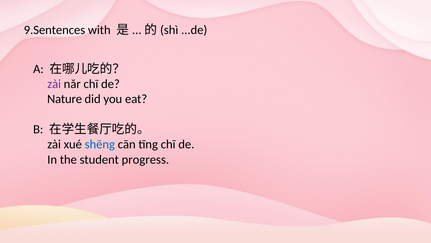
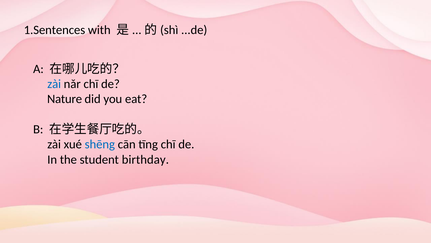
9.Sentences: 9.Sentences -> 1.Sentences (54, 30)
zài colour: purple -> blue (54, 84)
progress: progress -> birthday (145, 159)
